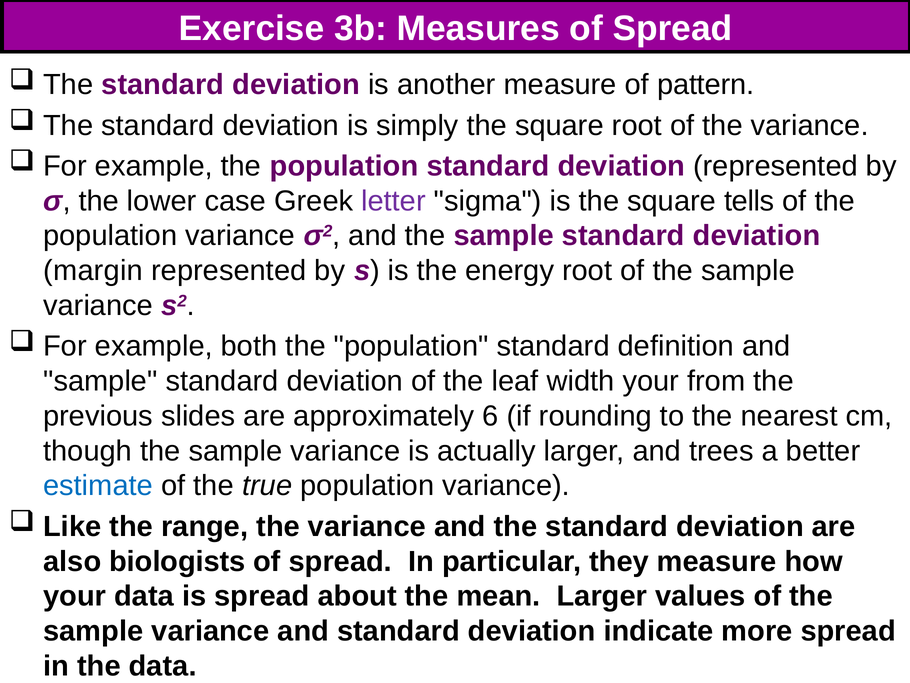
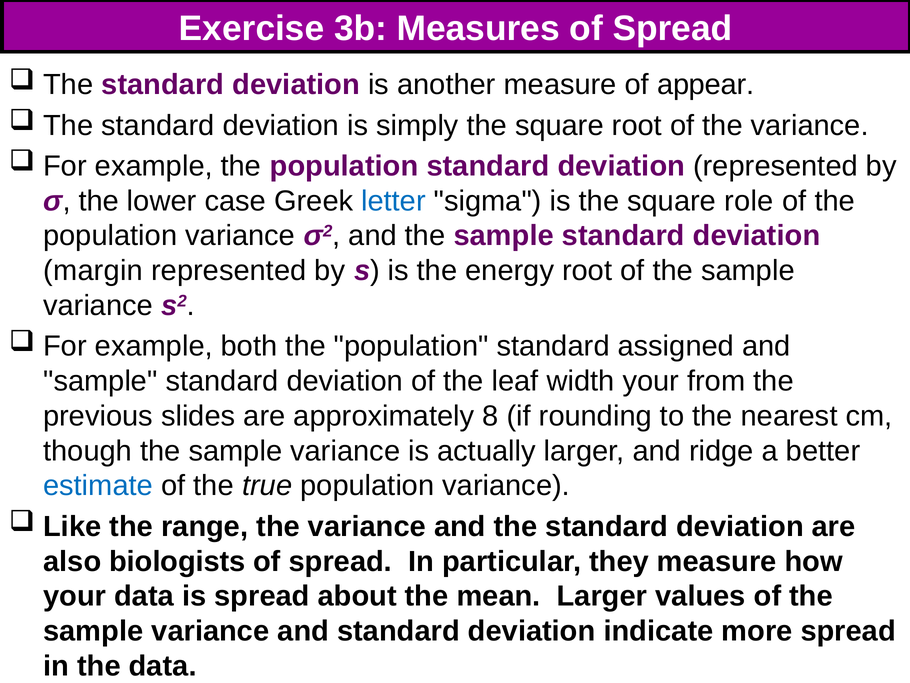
pattern: pattern -> appear (706, 85)
letter colour: purple -> blue (394, 201)
tells: tells -> role (749, 201)
definition: definition -> assigned (676, 346)
6: 6 -> 8 (490, 416)
trees: trees -> ridge (721, 451)
